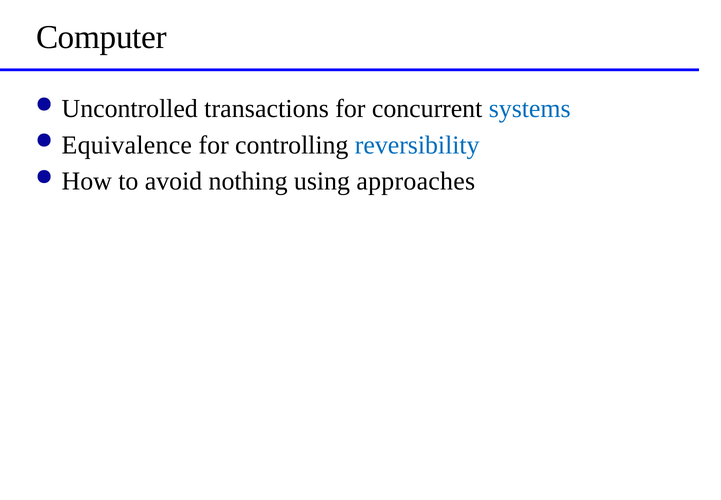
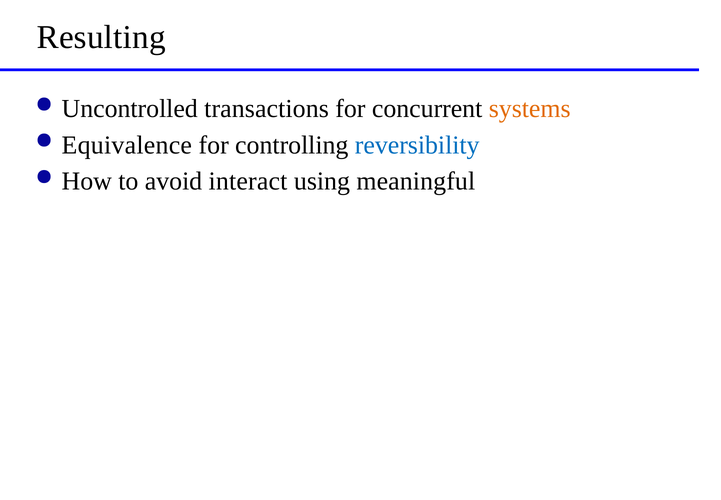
Computer: Computer -> Resulting (101, 37)
systems colour: blue -> orange (530, 109)
nothing: nothing -> interact (248, 181)
approaches: approaches -> meaningful (416, 181)
